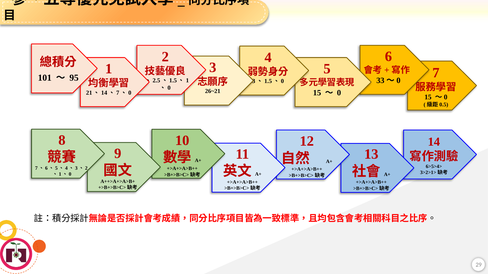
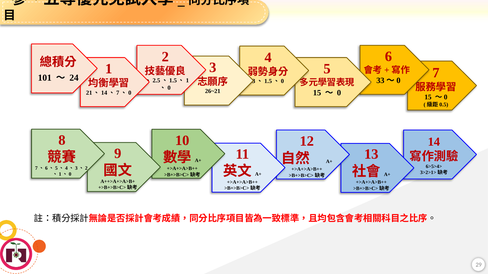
95: 95 -> 24 (74, 78)
